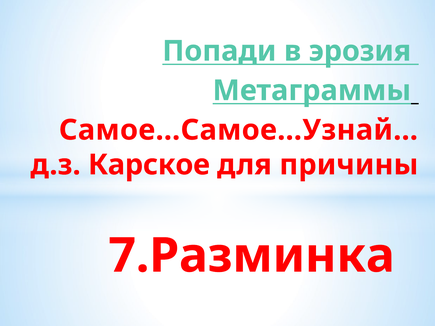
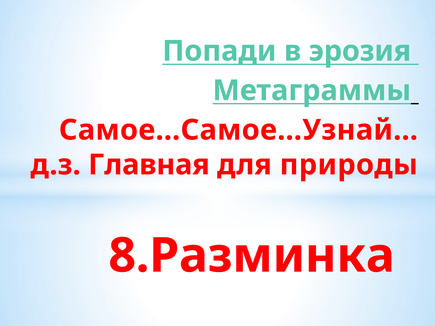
Карское: Карское -> Главная (149, 165)
причины: причины -> природы (349, 165)
7.Разминка: 7.Разминка -> 8.Разминка (252, 256)
